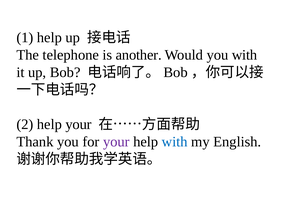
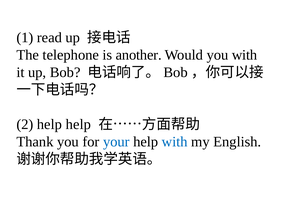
1 help: help -> read (49, 38)
help your: your -> help (78, 125)
your colour: purple -> blue (116, 142)
